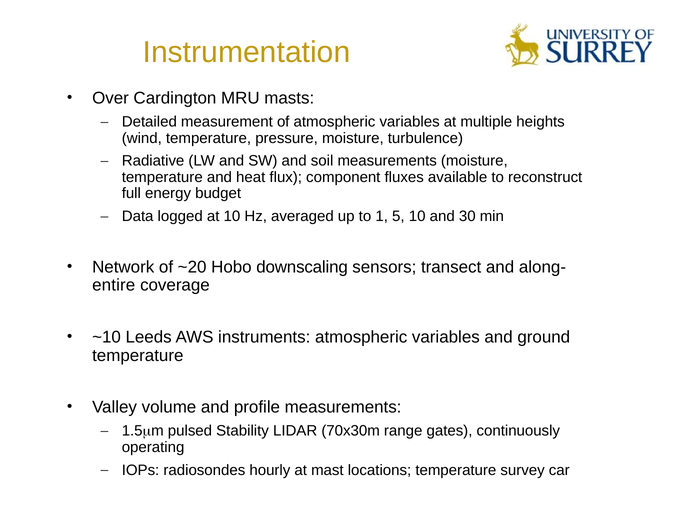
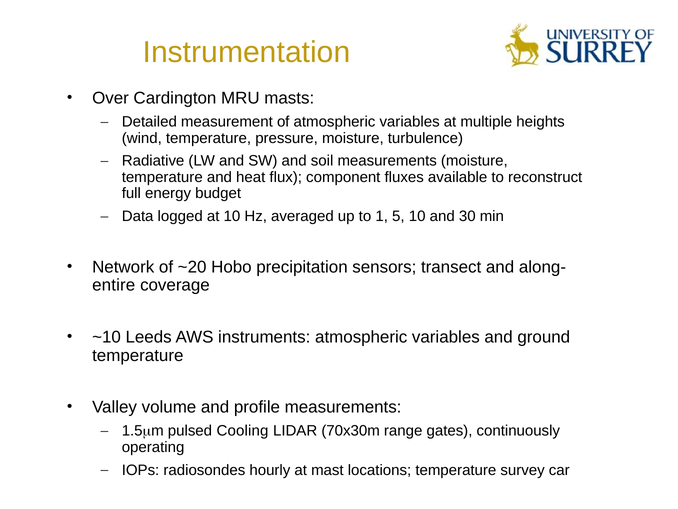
downscaling: downscaling -> precipitation (302, 267)
Stability: Stability -> Cooling (242, 431)
